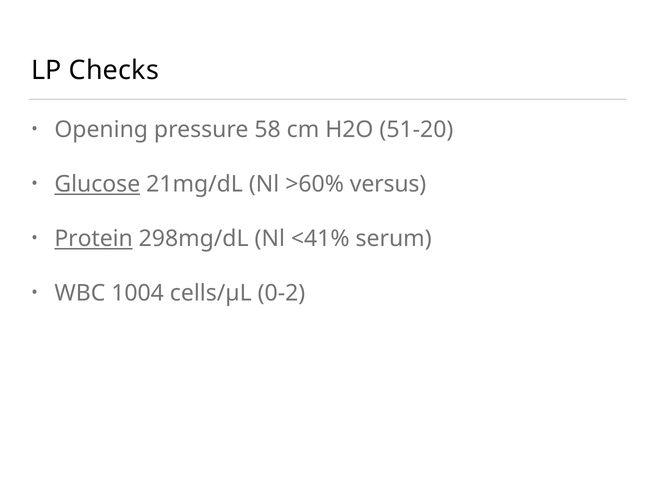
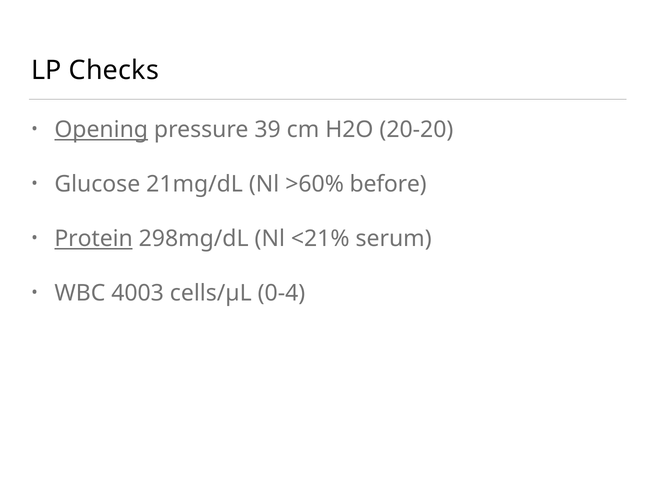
Opening underline: none -> present (101, 130)
58: 58 -> 39 (268, 130)
51-20: 51-20 -> 20-20 (416, 130)
Glucose underline: present -> none (97, 184)
versus: versus -> before (388, 184)
<41%: <41% -> <21% (320, 239)
1004: 1004 -> 4003 (138, 293)
0-2: 0-2 -> 0-4 (281, 293)
